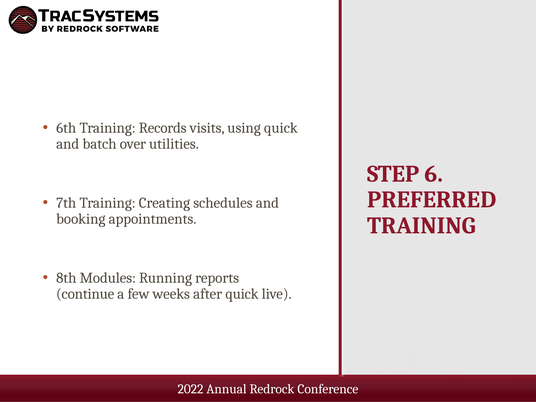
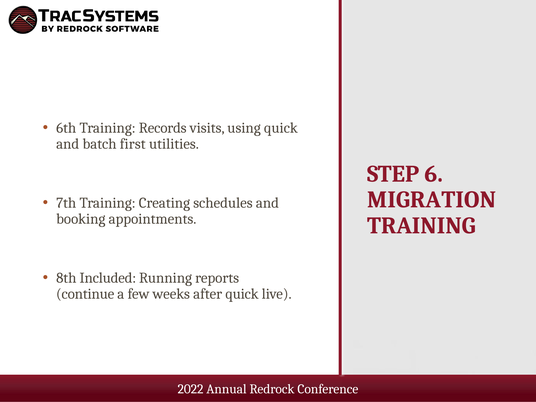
over: over -> first (133, 144)
PREFERRED: PREFERRED -> MIGRATION (432, 200)
Modules: Modules -> Included (108, 278)
